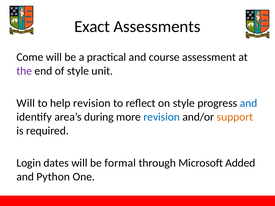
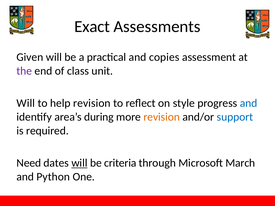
Come: Come -> Given (30, 57)
course: course -> copies (164, 57)
of style: style -> class (78, 71)
revision colour: blue -> orange (162, 117)
support colour: orange -> blue (235, 117)
Login: Login -> Need (29, 163)
will underline: none -> present (79, 163)
formal: formal -> criteria (120, 163)
Added: Added -> March (240, 163)
